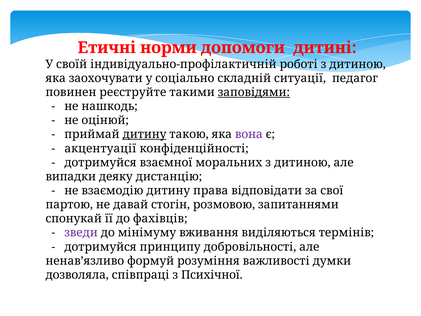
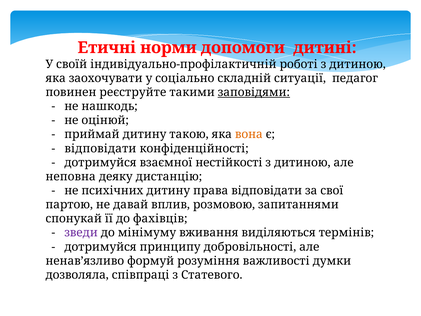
дитину underline: present -> none (144, 134)
вона colour: purple -> orange (249, 134)
акцентуації: акцентуації -> відповідати (100, 148)
моральних: моральних -> нестійкості (229, 162)
випадки: випадки -> неповна (71, 176)
взаємодію: взаємодію -> психічних (112, 190)
стогін: стогін -> вплив (171, 205)
Психічної: Психічної -> Статевого (212, 275)
